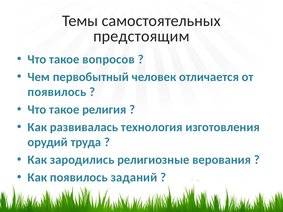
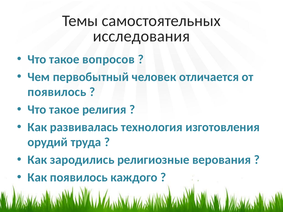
предстоящим: предстоящим -> исследования (141, 36)
заданий: заданий -> каждого (134, 178)
